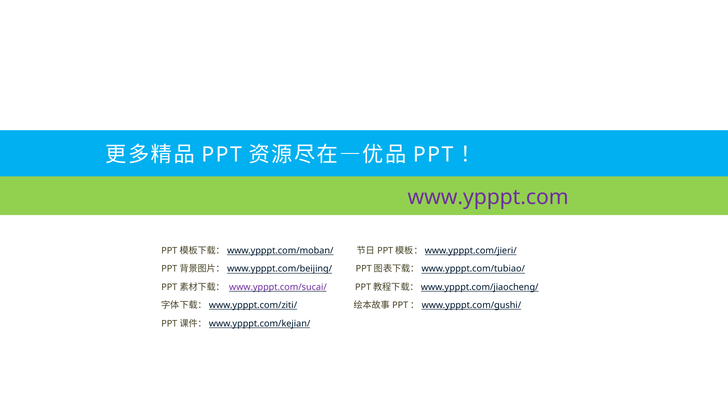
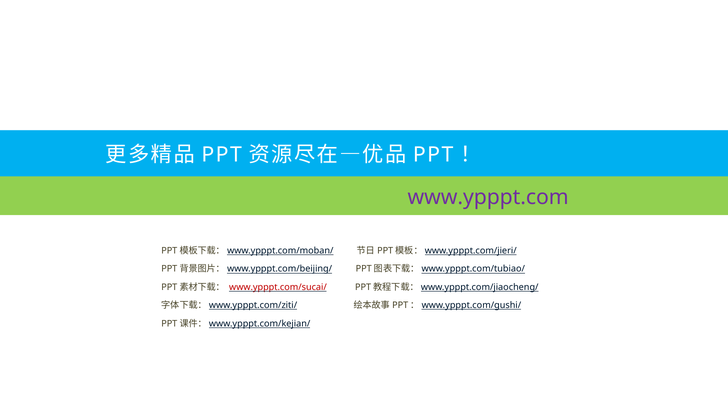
www.ypppt.com/sucai/ colour: purple -> red (278, 288)
